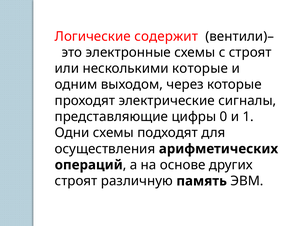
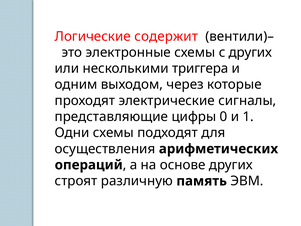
с строят: строят -> других (250, 52)
несколькими которые: которые -> триггера (200, 68)
